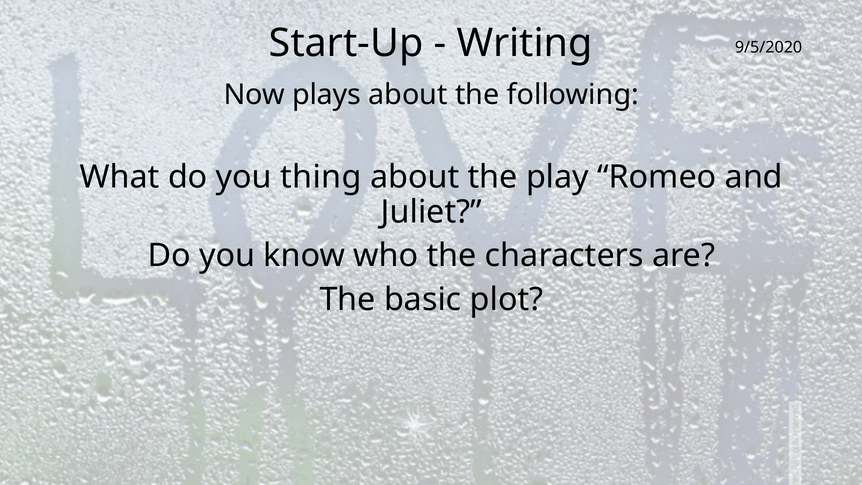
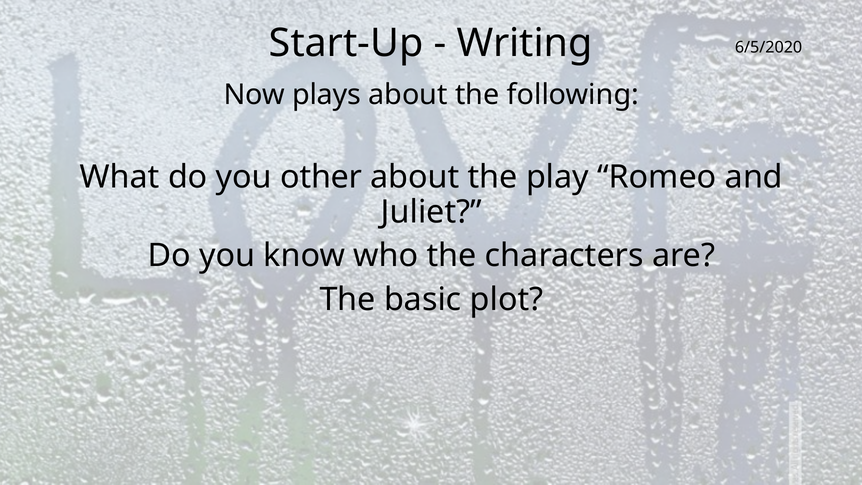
9/5/2020: 9/5/2020 -> 6/5/2020 (769, 47)
thing: thing -> other (321, 177)
